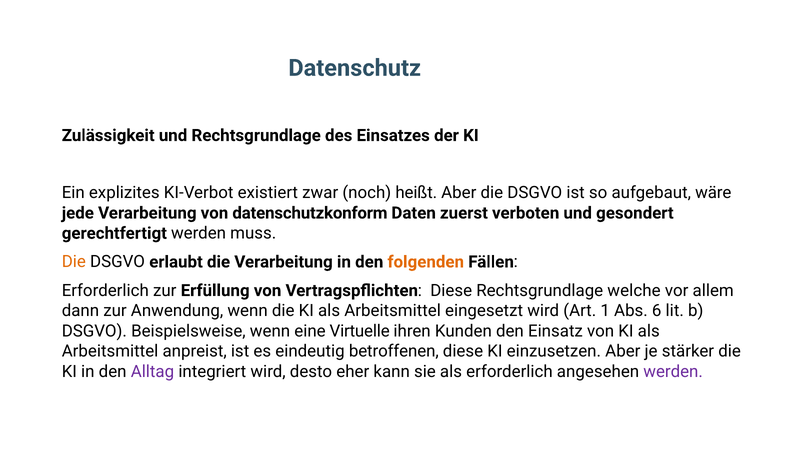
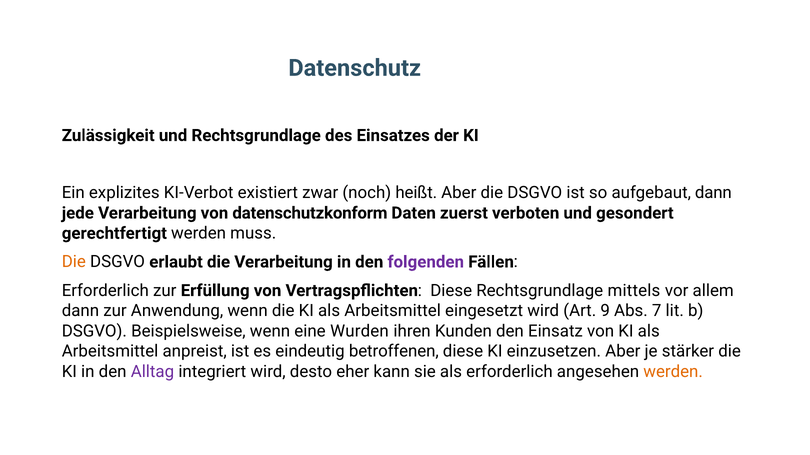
aufgebaut wäre: wäre -> dann (713, 193)
folgenden colour: orange -> purple (426, 262)
welche: welche -> mittels (634, 291)
1: 1 -> 9 (605, 311)
6: 6 -> 7 (657, 311)
Virtuelle: Virtuelle -> Wurden (359, 331)
werden colour: purple -> orange (673, 372)
